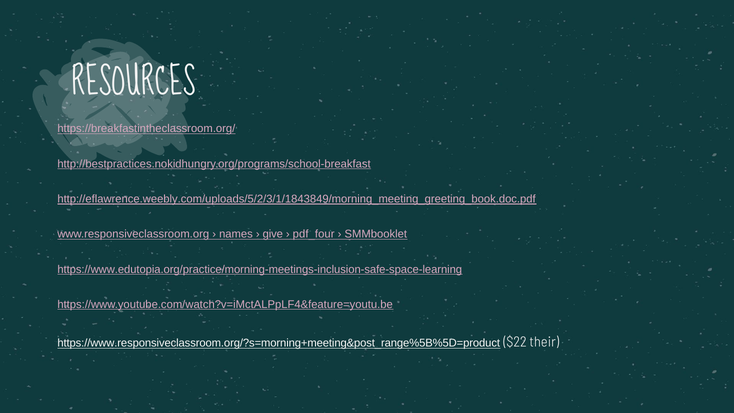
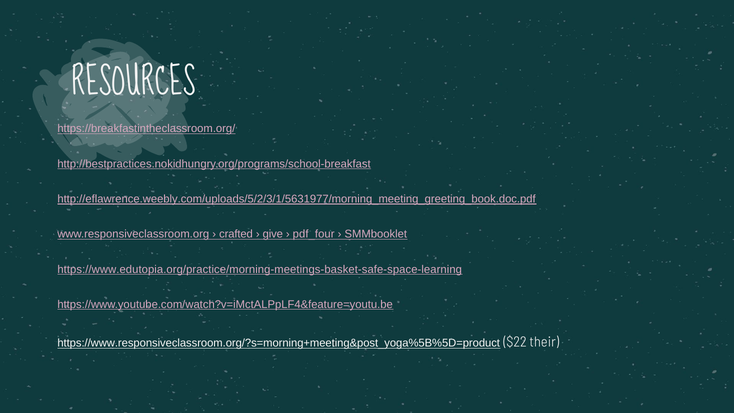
http://eflawrence.weebly.com/uploads/5/2/3/1/1843849/morning_meeting_greeting_book.doc.pdf: http://eflawrence.weebly.com/uploads/5/2/3/1/1843849/morning_meeting_greeting_book.doc.pdf -> http://eflawrence.weebly.com/uploads/5/2/3/1/5631977/morning_meeting_greeting_book.doc.pdf (297, 199)
names: names -> crafted (236, 234)
https://www.edutopia.org/practice/morning-meetings-inclusion-safe-space-learning: https://www.edutopia.org/practice/morning-meetings-inclusion-safe-space-learning -> https://www.edutopia.org/practice/morning-meetings-basket-safe-space-learning (260, 269)
https://www.responsiveclassroom.org/?s=morning+meeting&post_range%5B%5D=product: https://www.responsiveclassroom.org/?s=morning+meeting&post_range%5B%5D=product -> https://www.responsiveclassroom.org/?s=morning+meeting&post_yoga%5B%5D=product (279, 343)
